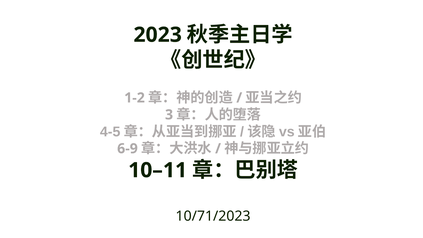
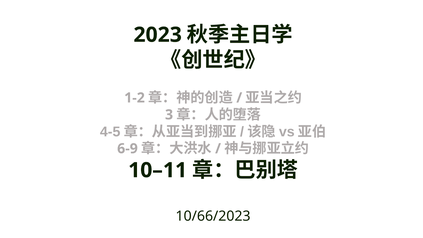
10/71/2023: 10/71/2023 -> 10/66/2023 (213, 216)
